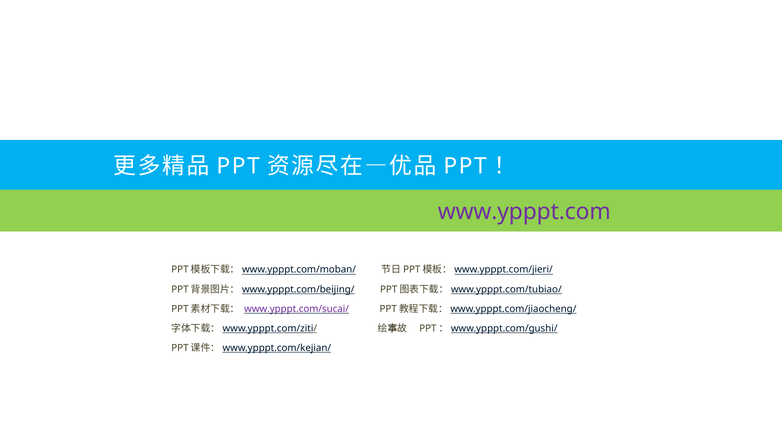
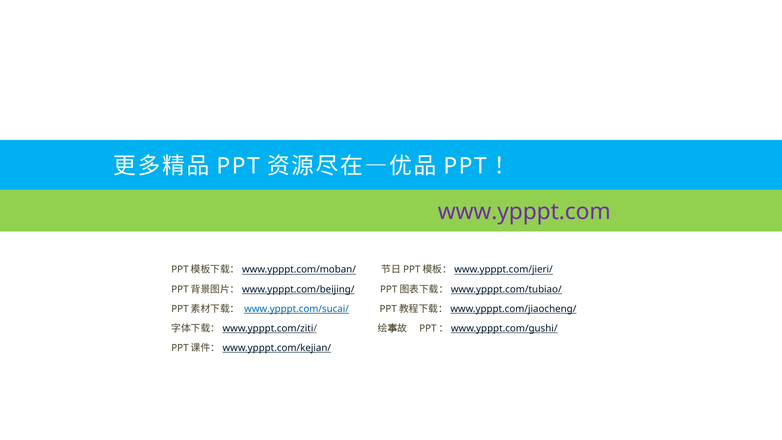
www.ypppt.com/sucai/ colour: purple -> blue (297, 309)
